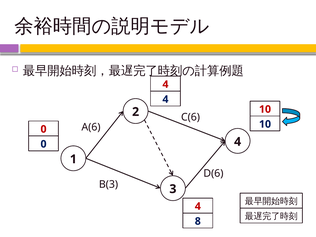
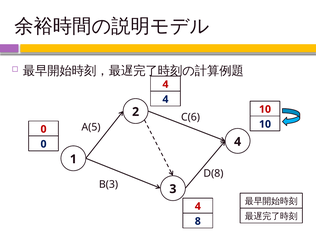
A(6: A(6 -> A(5 (91, 127)
D(6: D(6 -> D(8 (213, 173)
